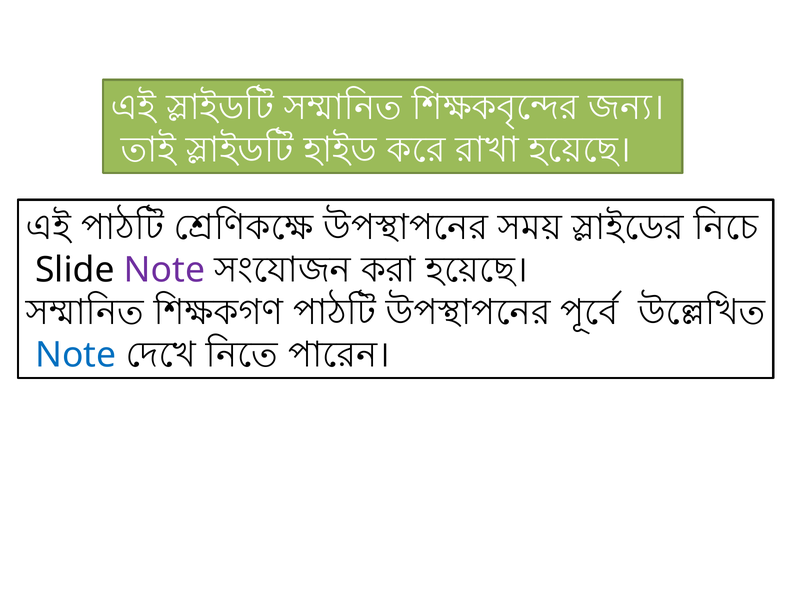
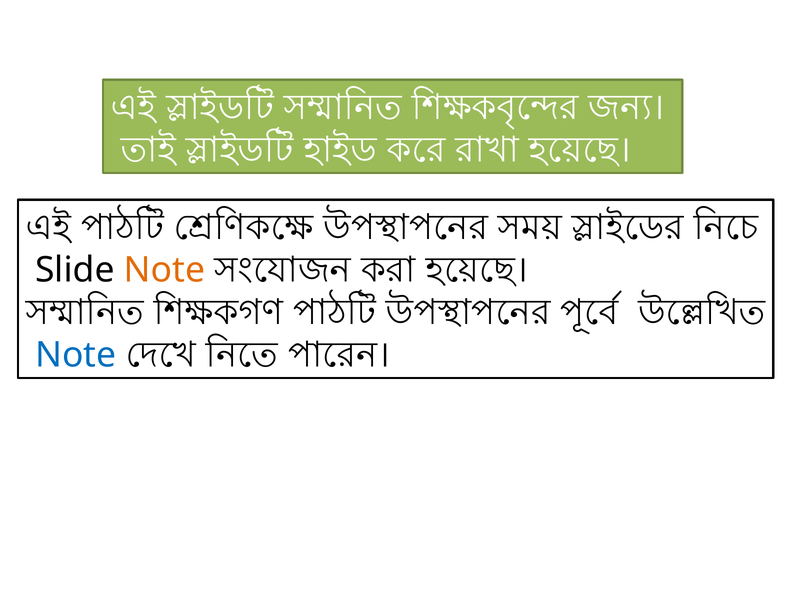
Note colour: purple -> orange (164, 270)
